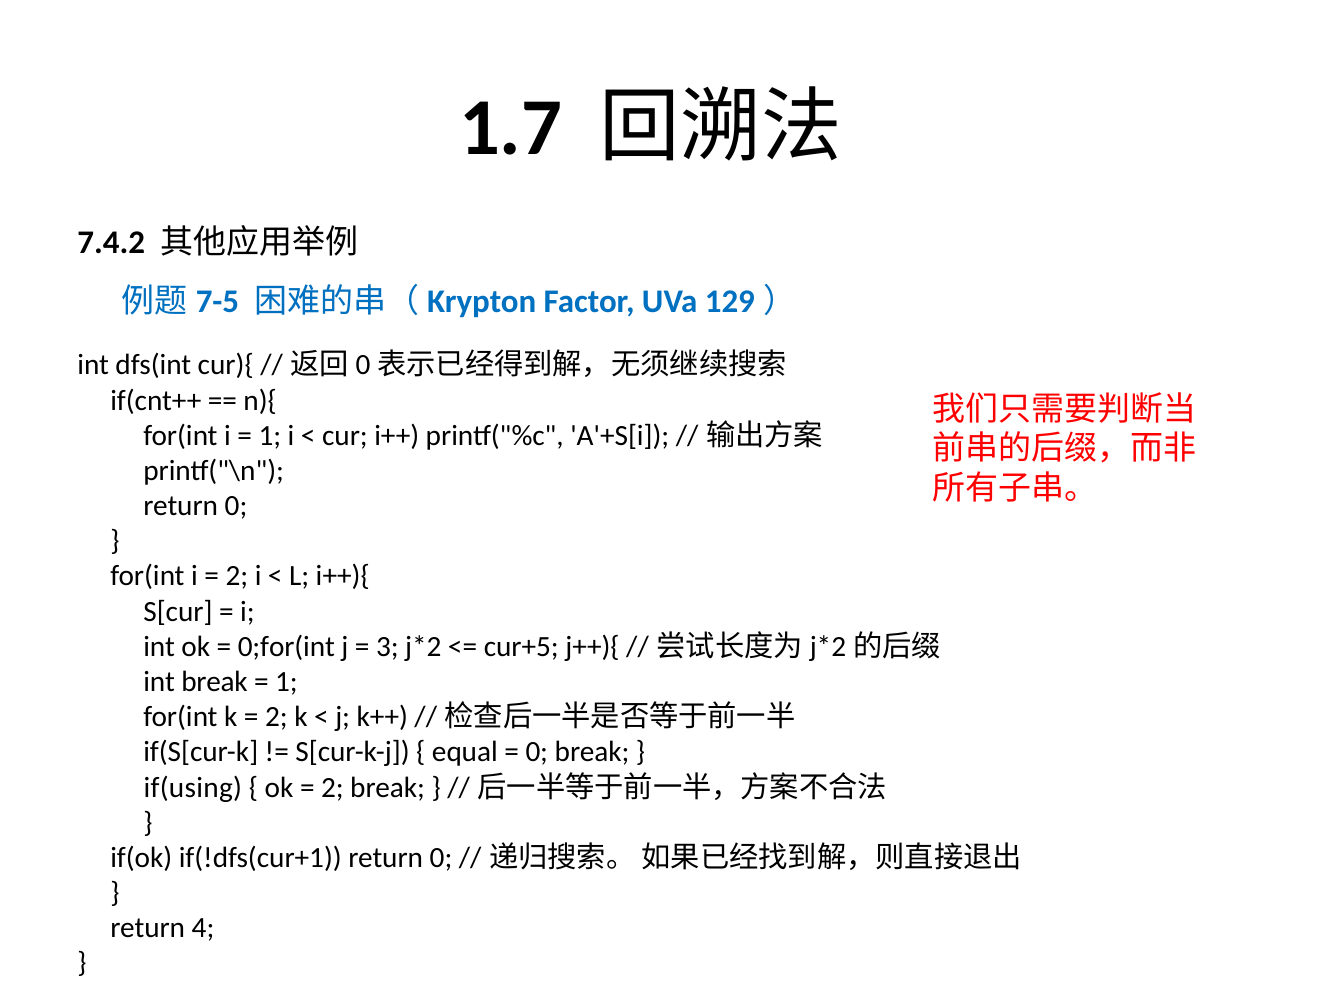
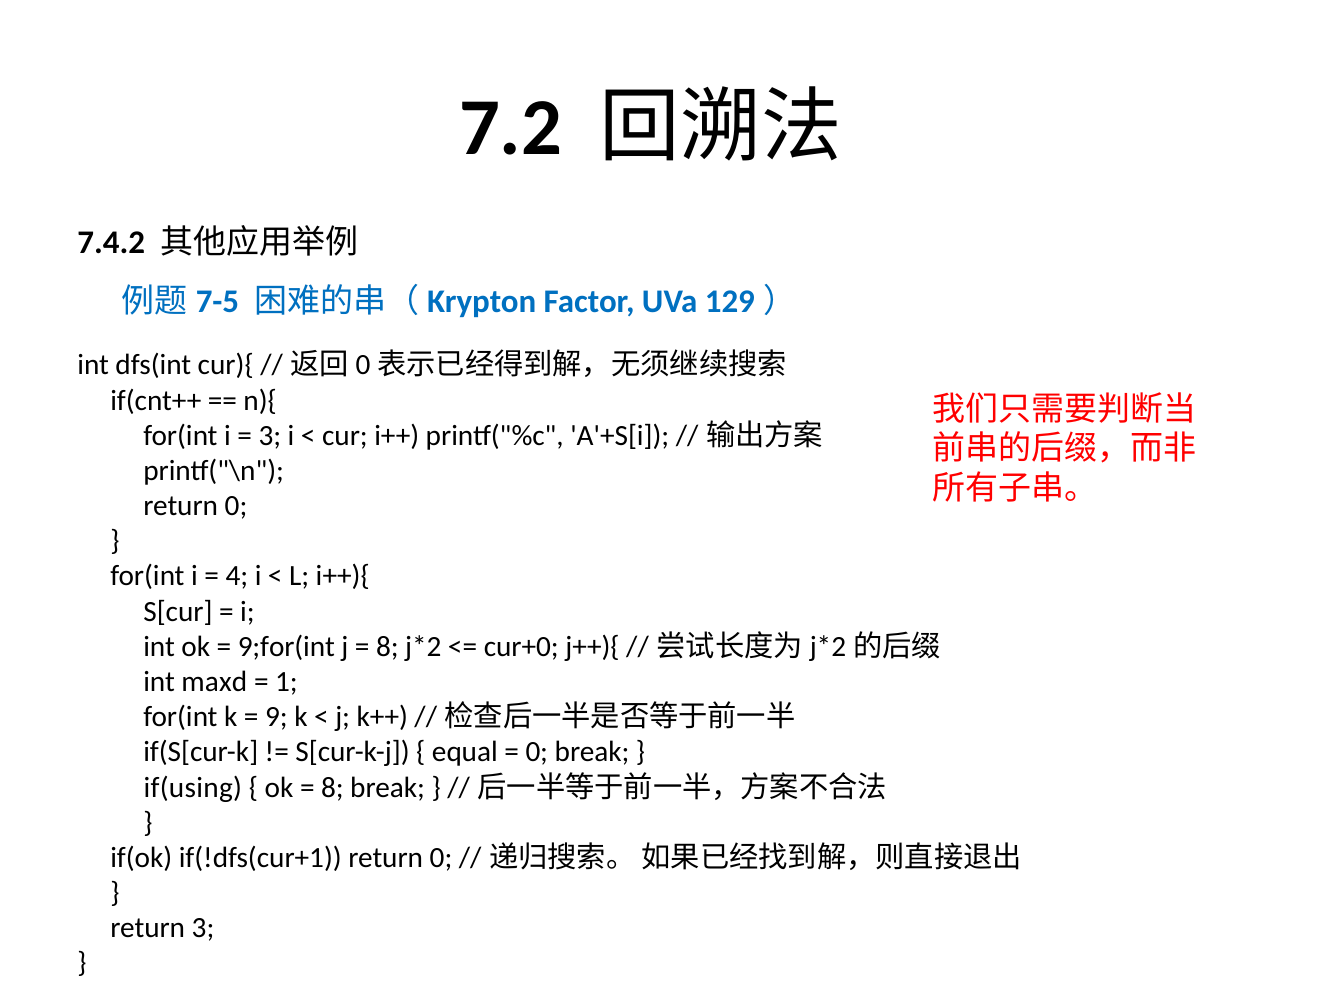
1.7: 1.7 -> 7.2 (511, 128)
1: 1 -> 3 (270, 435)
2: 2 -> 4 (237, 576)
0;for(int: 0;for(int -> 9;for(int (286, 646)
3: 3 -> 8 (387, 646)
cur+5: cur+5 -> cur+0 (521, 646)
int break: break -> maxd (214, 681)
2: 2 -> 9 (276, 716)
2: 2 -> 8 (332, 787)
return 4: 4 -> 3 (203, 927)
